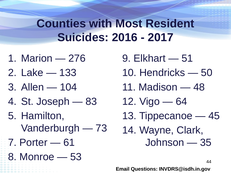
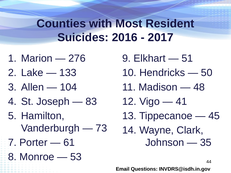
64: 64 -> 41 (181, 102)
